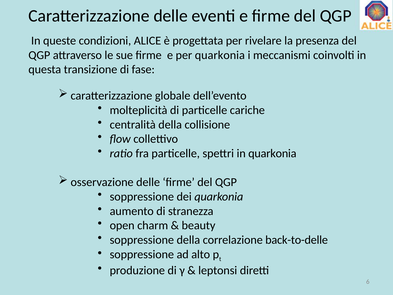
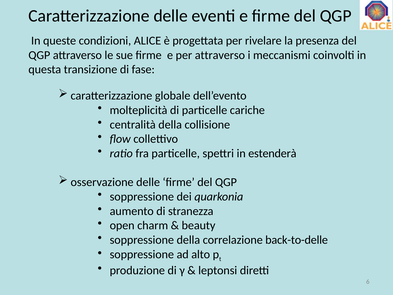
per quarkonia: quarkonia -> attraverso (220, 55)
in quarkonia: quarkonia -> estenderà (272, 153)
